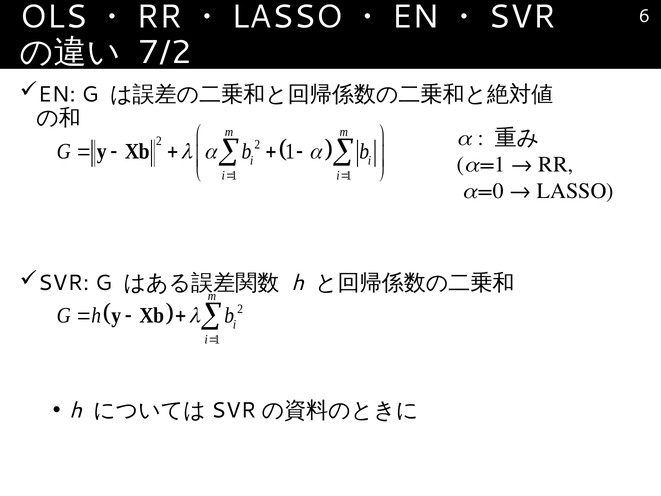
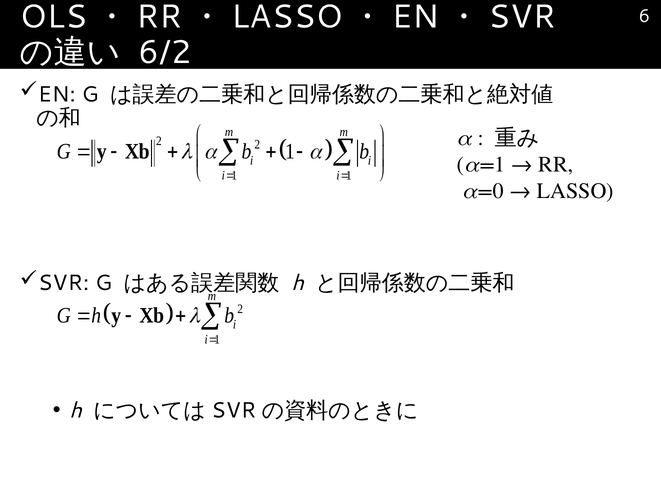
7/2: 7/2 -> 6/2 (165, 52)
